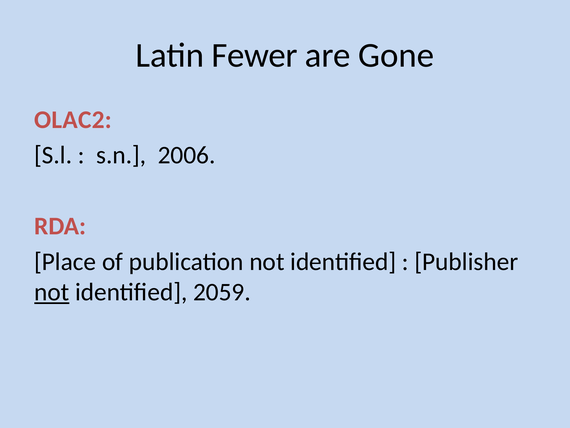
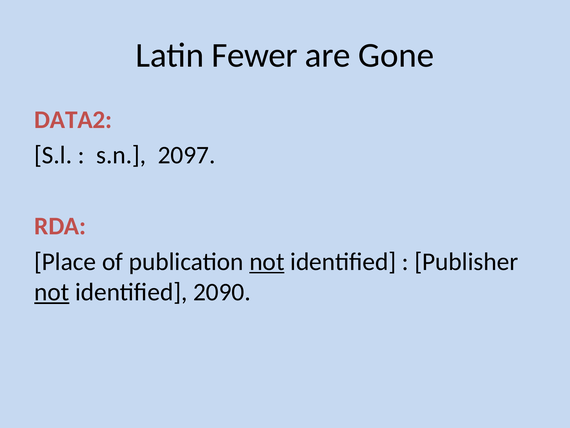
OLAC2: OLAC2 -> DATA2 (73, 120)
2006: 2006 -> 2097 (187, 155)
not underline: none -> present (267, 261)
2059: 2059 -> 2090 (222, 292)
